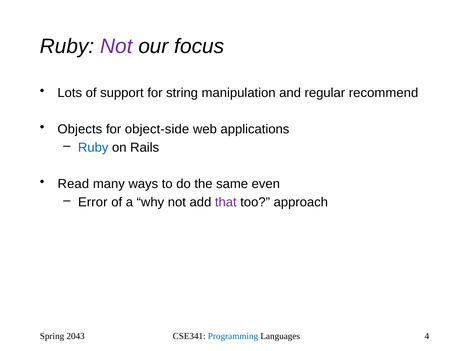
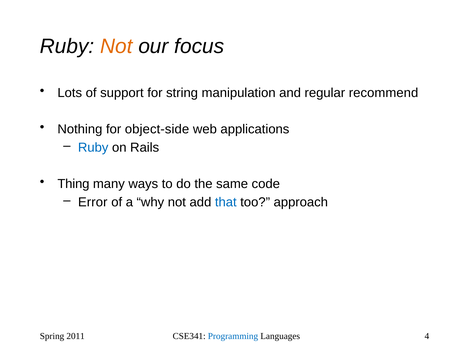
Not colour: purple -> orange (116, 46)
Objects: Objects -> Nothing (80, 130)
Read: Read -> Thing (73, 184)
even: even -> code (266, 184)
that colour: purple -> blue (226, 203)
2043: 2043 -> 2011 (76, 337)
